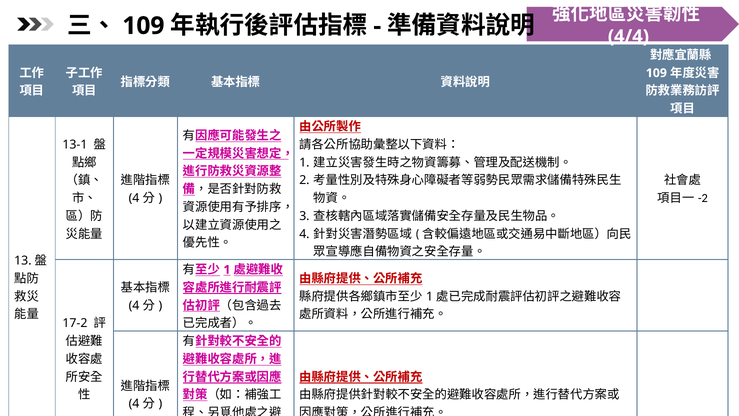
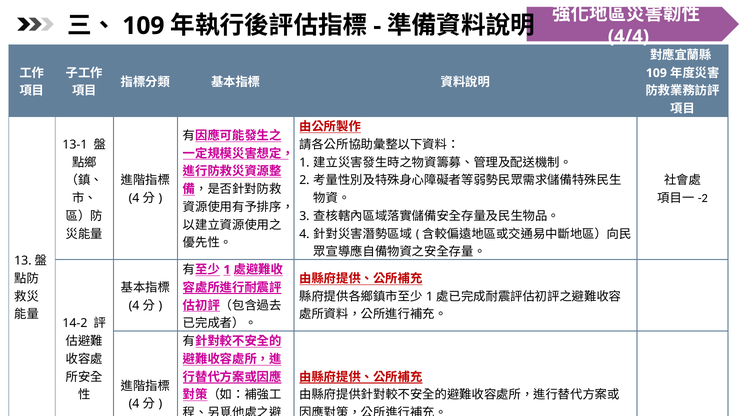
17-2: 17-2 -> 14-2 (75, 323)
